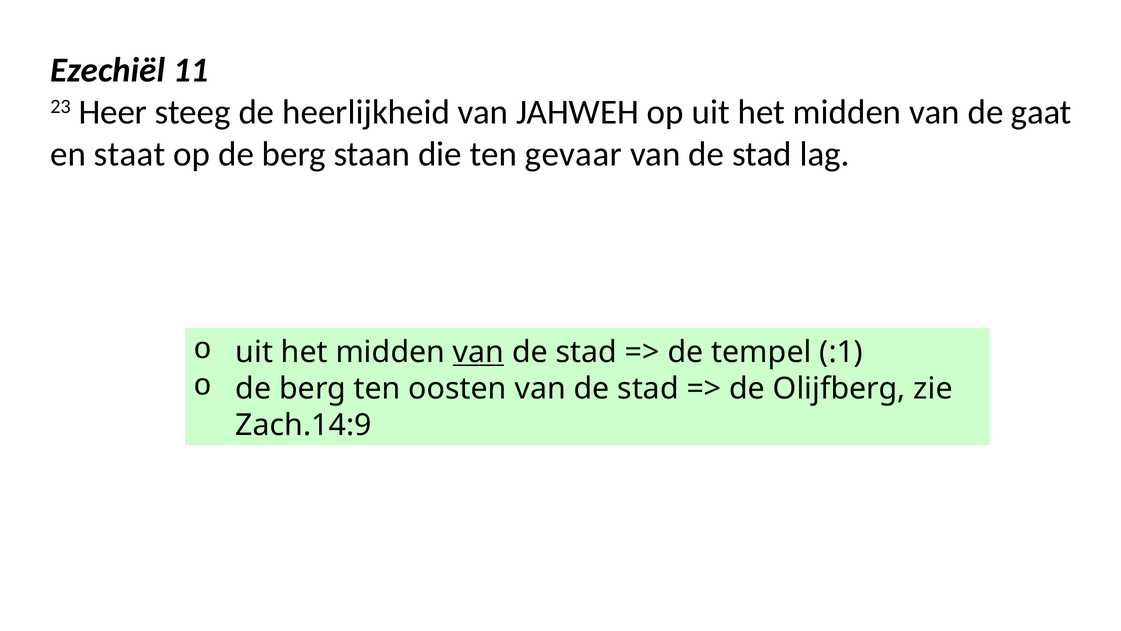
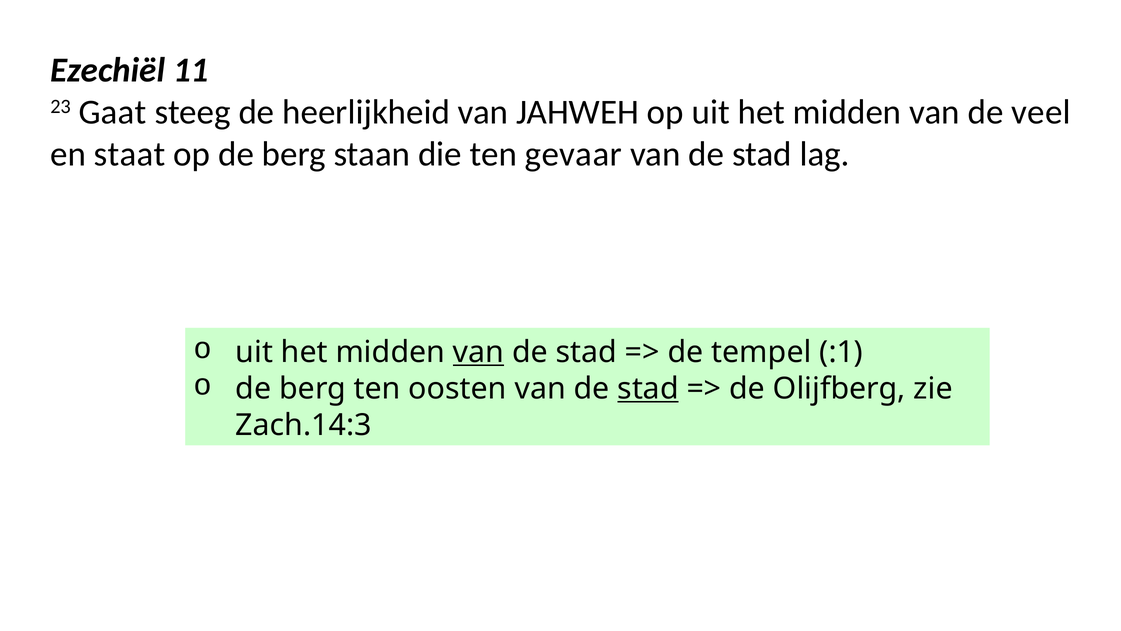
Heer: Heer -> Gaat (113, 112)
gaat: gaat -> veel (1041, 112)
stad underline: none -> present (648, 388)
Zach.14:9: Zach.14:9 -> Zach.14:3 (304, 425)
